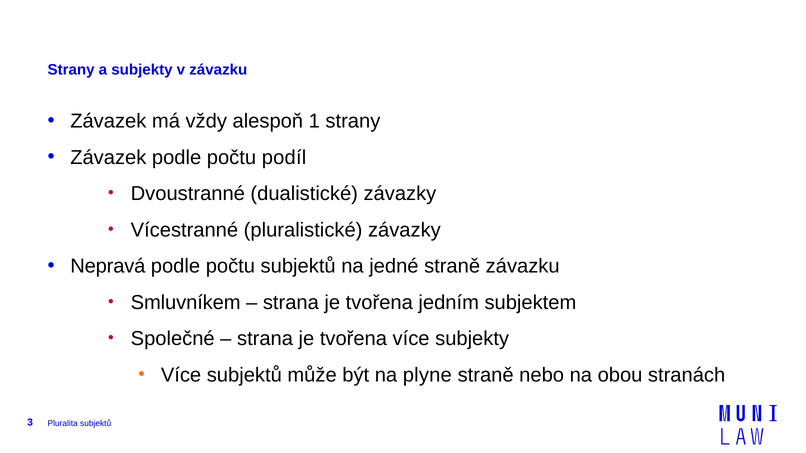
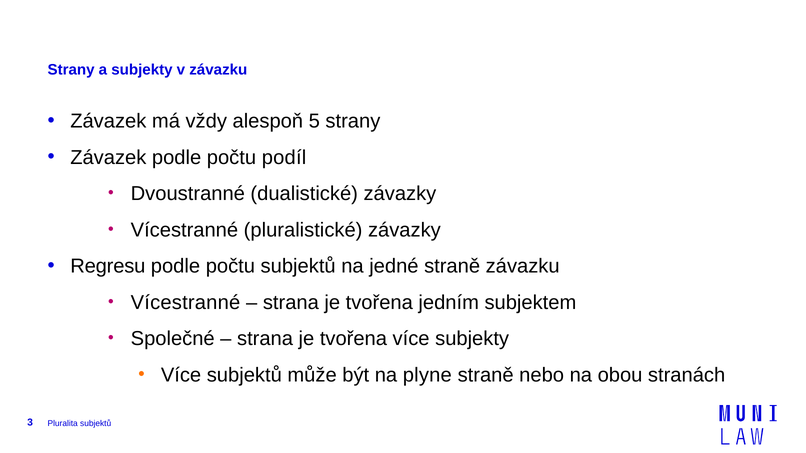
1: 1 -> 5 (314, 121)
Nepravá: Nepravá -> Regresu (108, 266)
Smluvníkem: Smluvníkem -> Vícestranné (186, 303)
